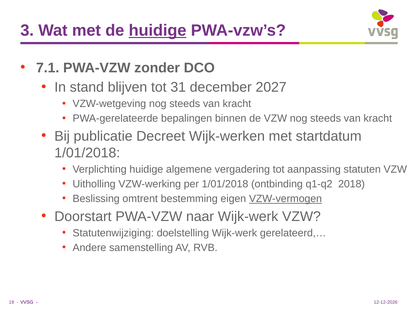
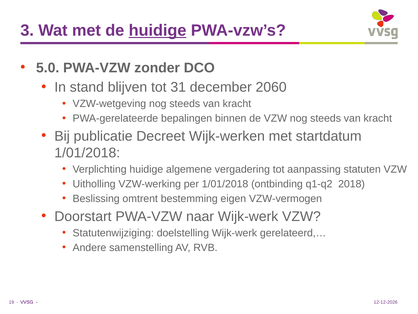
7.1: 7.1 -> 5.0 (48, 68)
2027: 2027 -> 2060 (271, 87)
VZW-vermogen underline: present -> none (285, 198)
